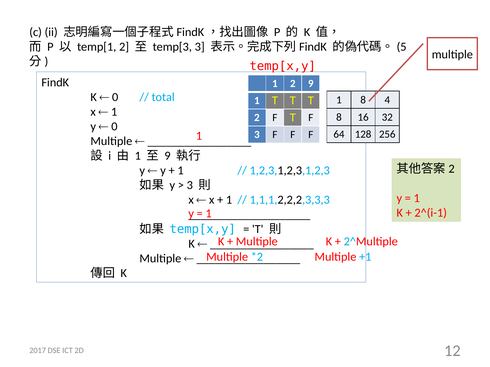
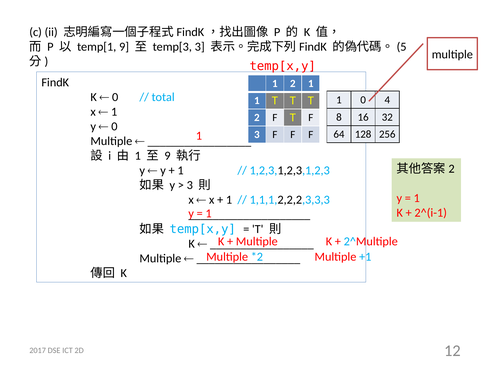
temp[1 2: 2 -> 9 (124, 47)
2 9: 9 -> 1 (311, 84)
1 8: 8 -> 0 (363, 100)
